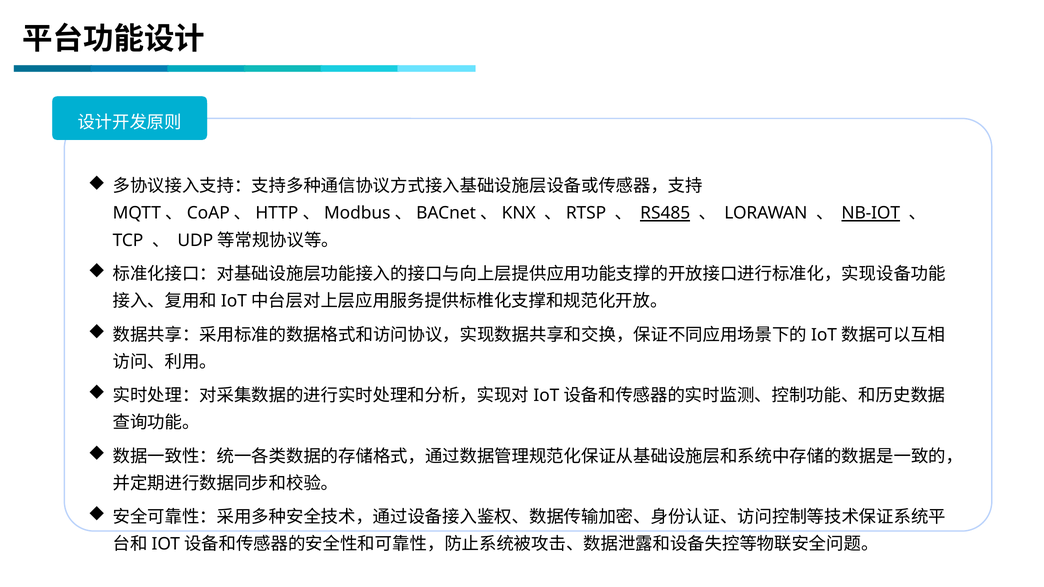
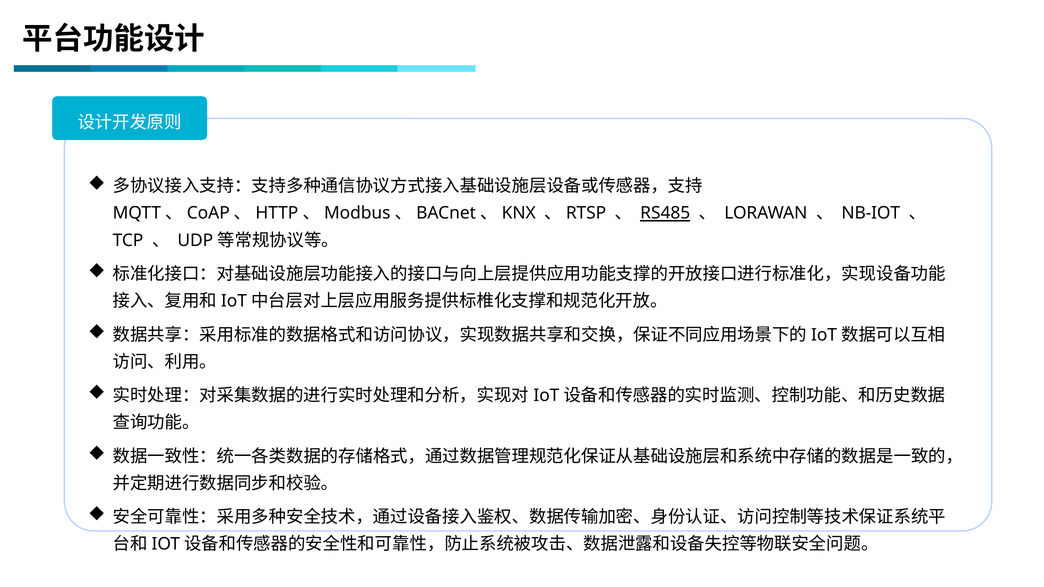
NB-IOT underline: present -> none (871, 213)
